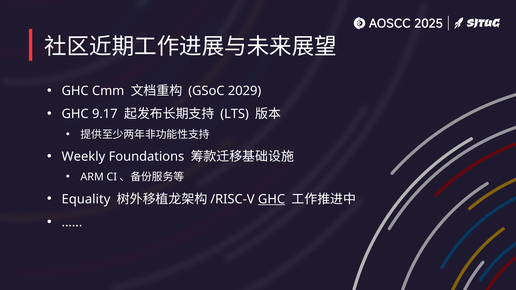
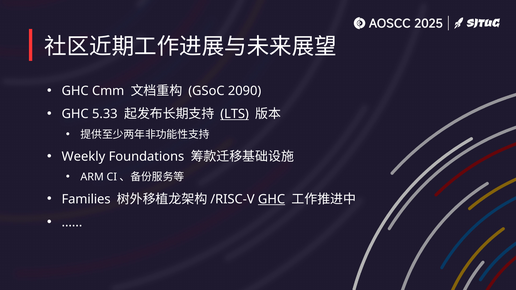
2029: 2029 -> 2090 (245, 91)
9.17: 9.17 -> 5.33 (105, 114)
LTS underline: none -> present (235, 114)
Equality: Equality -> Families (86, 199)
